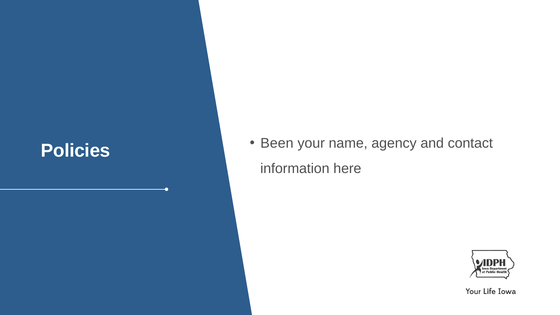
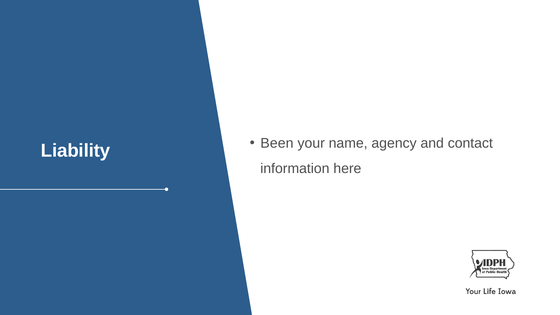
Policies: Policies -> Liability (76, 151)
